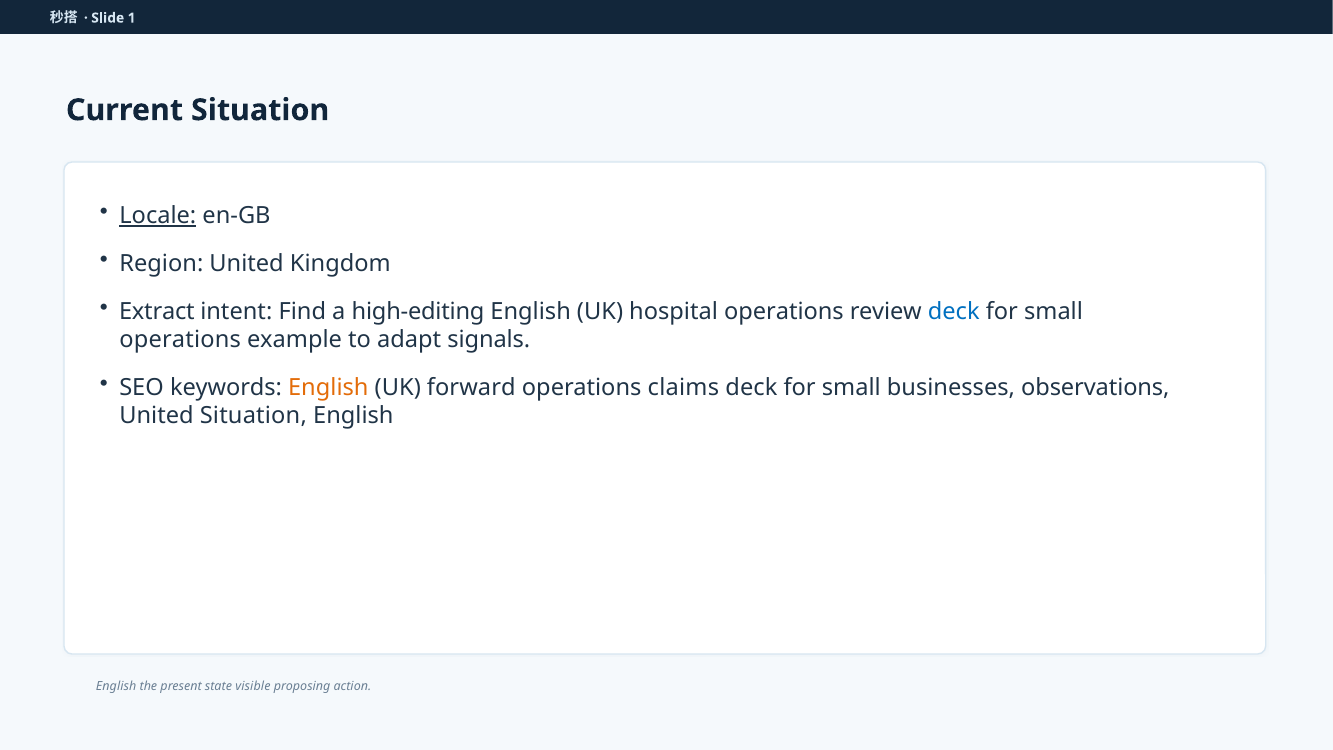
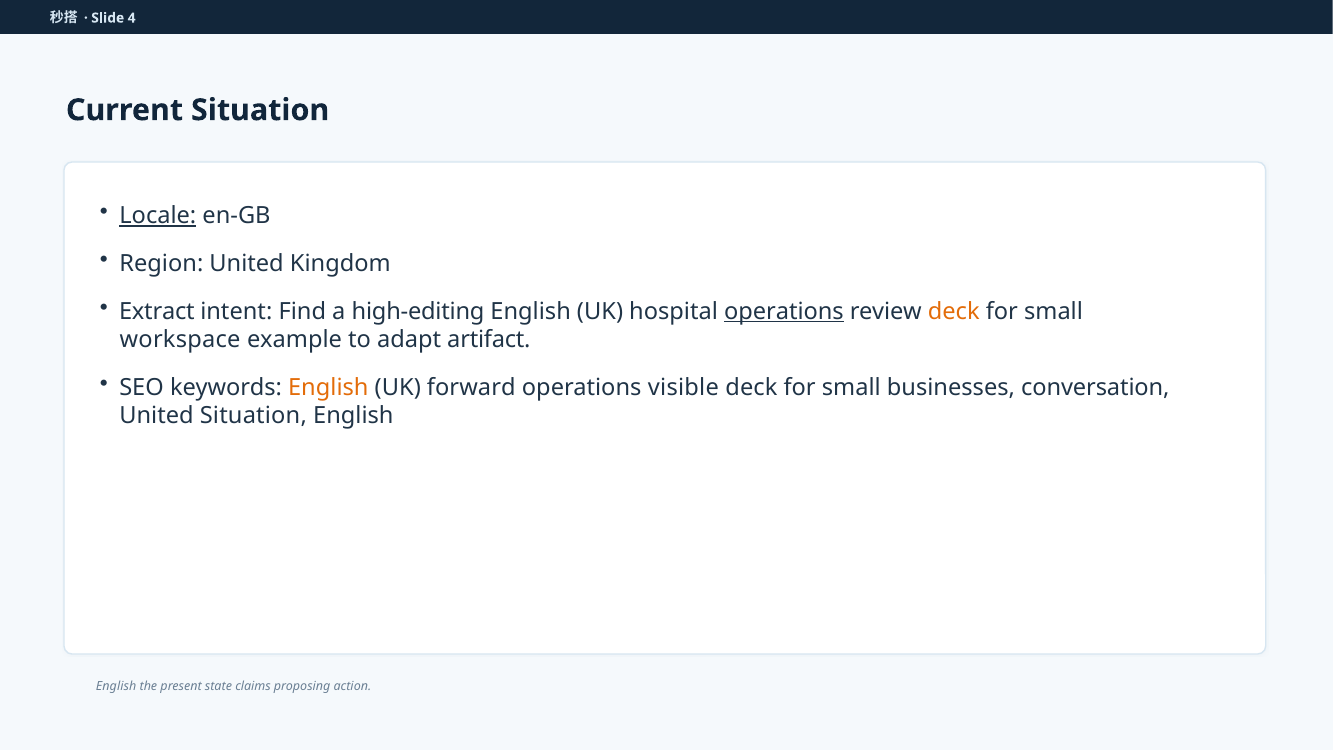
1: 1 -> 4 (132, 18)
operations underline: none -> present (784, 311)
deck colour: blue -> orange (954, 311)
operations: operations -> workspace (180, 340)
signals: signals -> artifact (489, 340)
claims: claims -> visible (683, 387)
observations: observations -> conversation (1095, 387)
visible: visible -> claims (253, 687)
